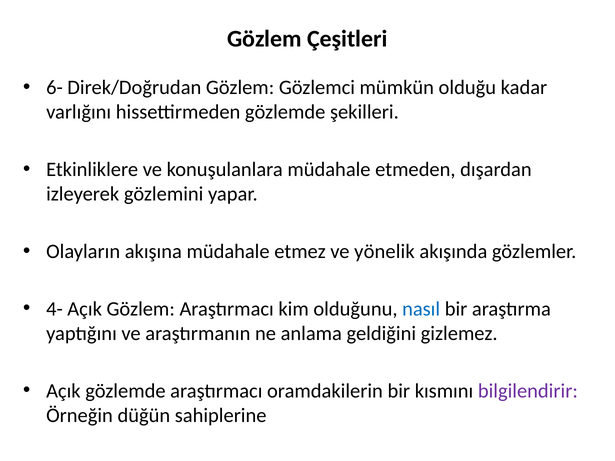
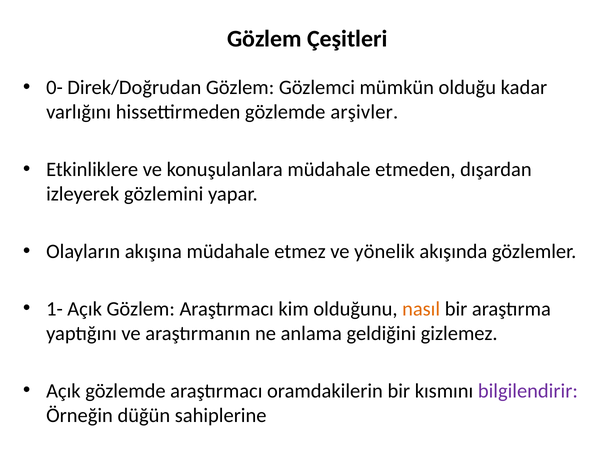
6-: 6- -> 0- (54, 88)
şekilleri: şekilleri -> arşivler (364, 112)
4-: 4- -> 1- (54, 309)
nasıl colour: blue -> orange (421, 309)
